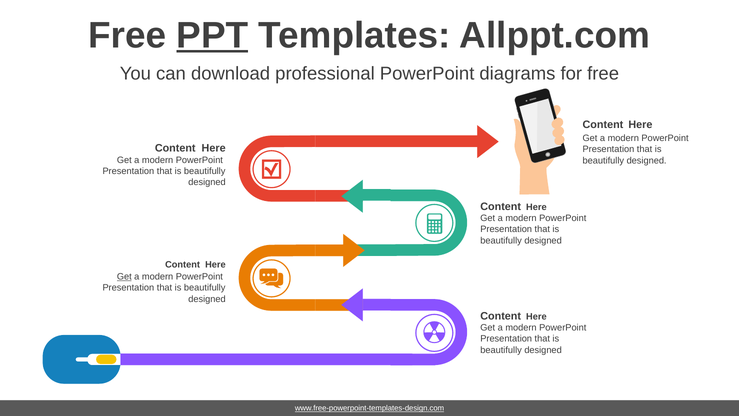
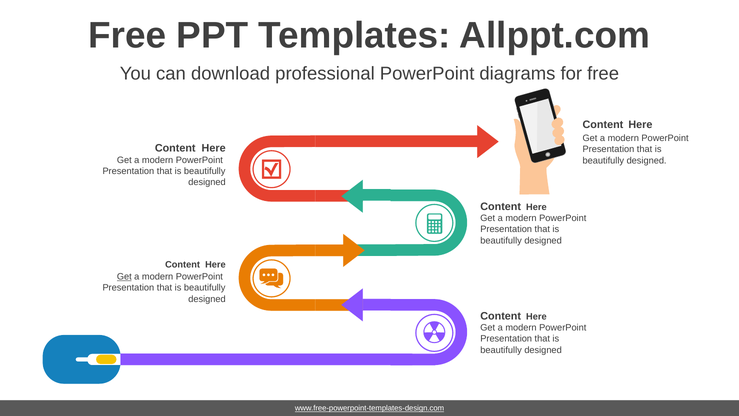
PPT underline: present -> none (212, 35)
